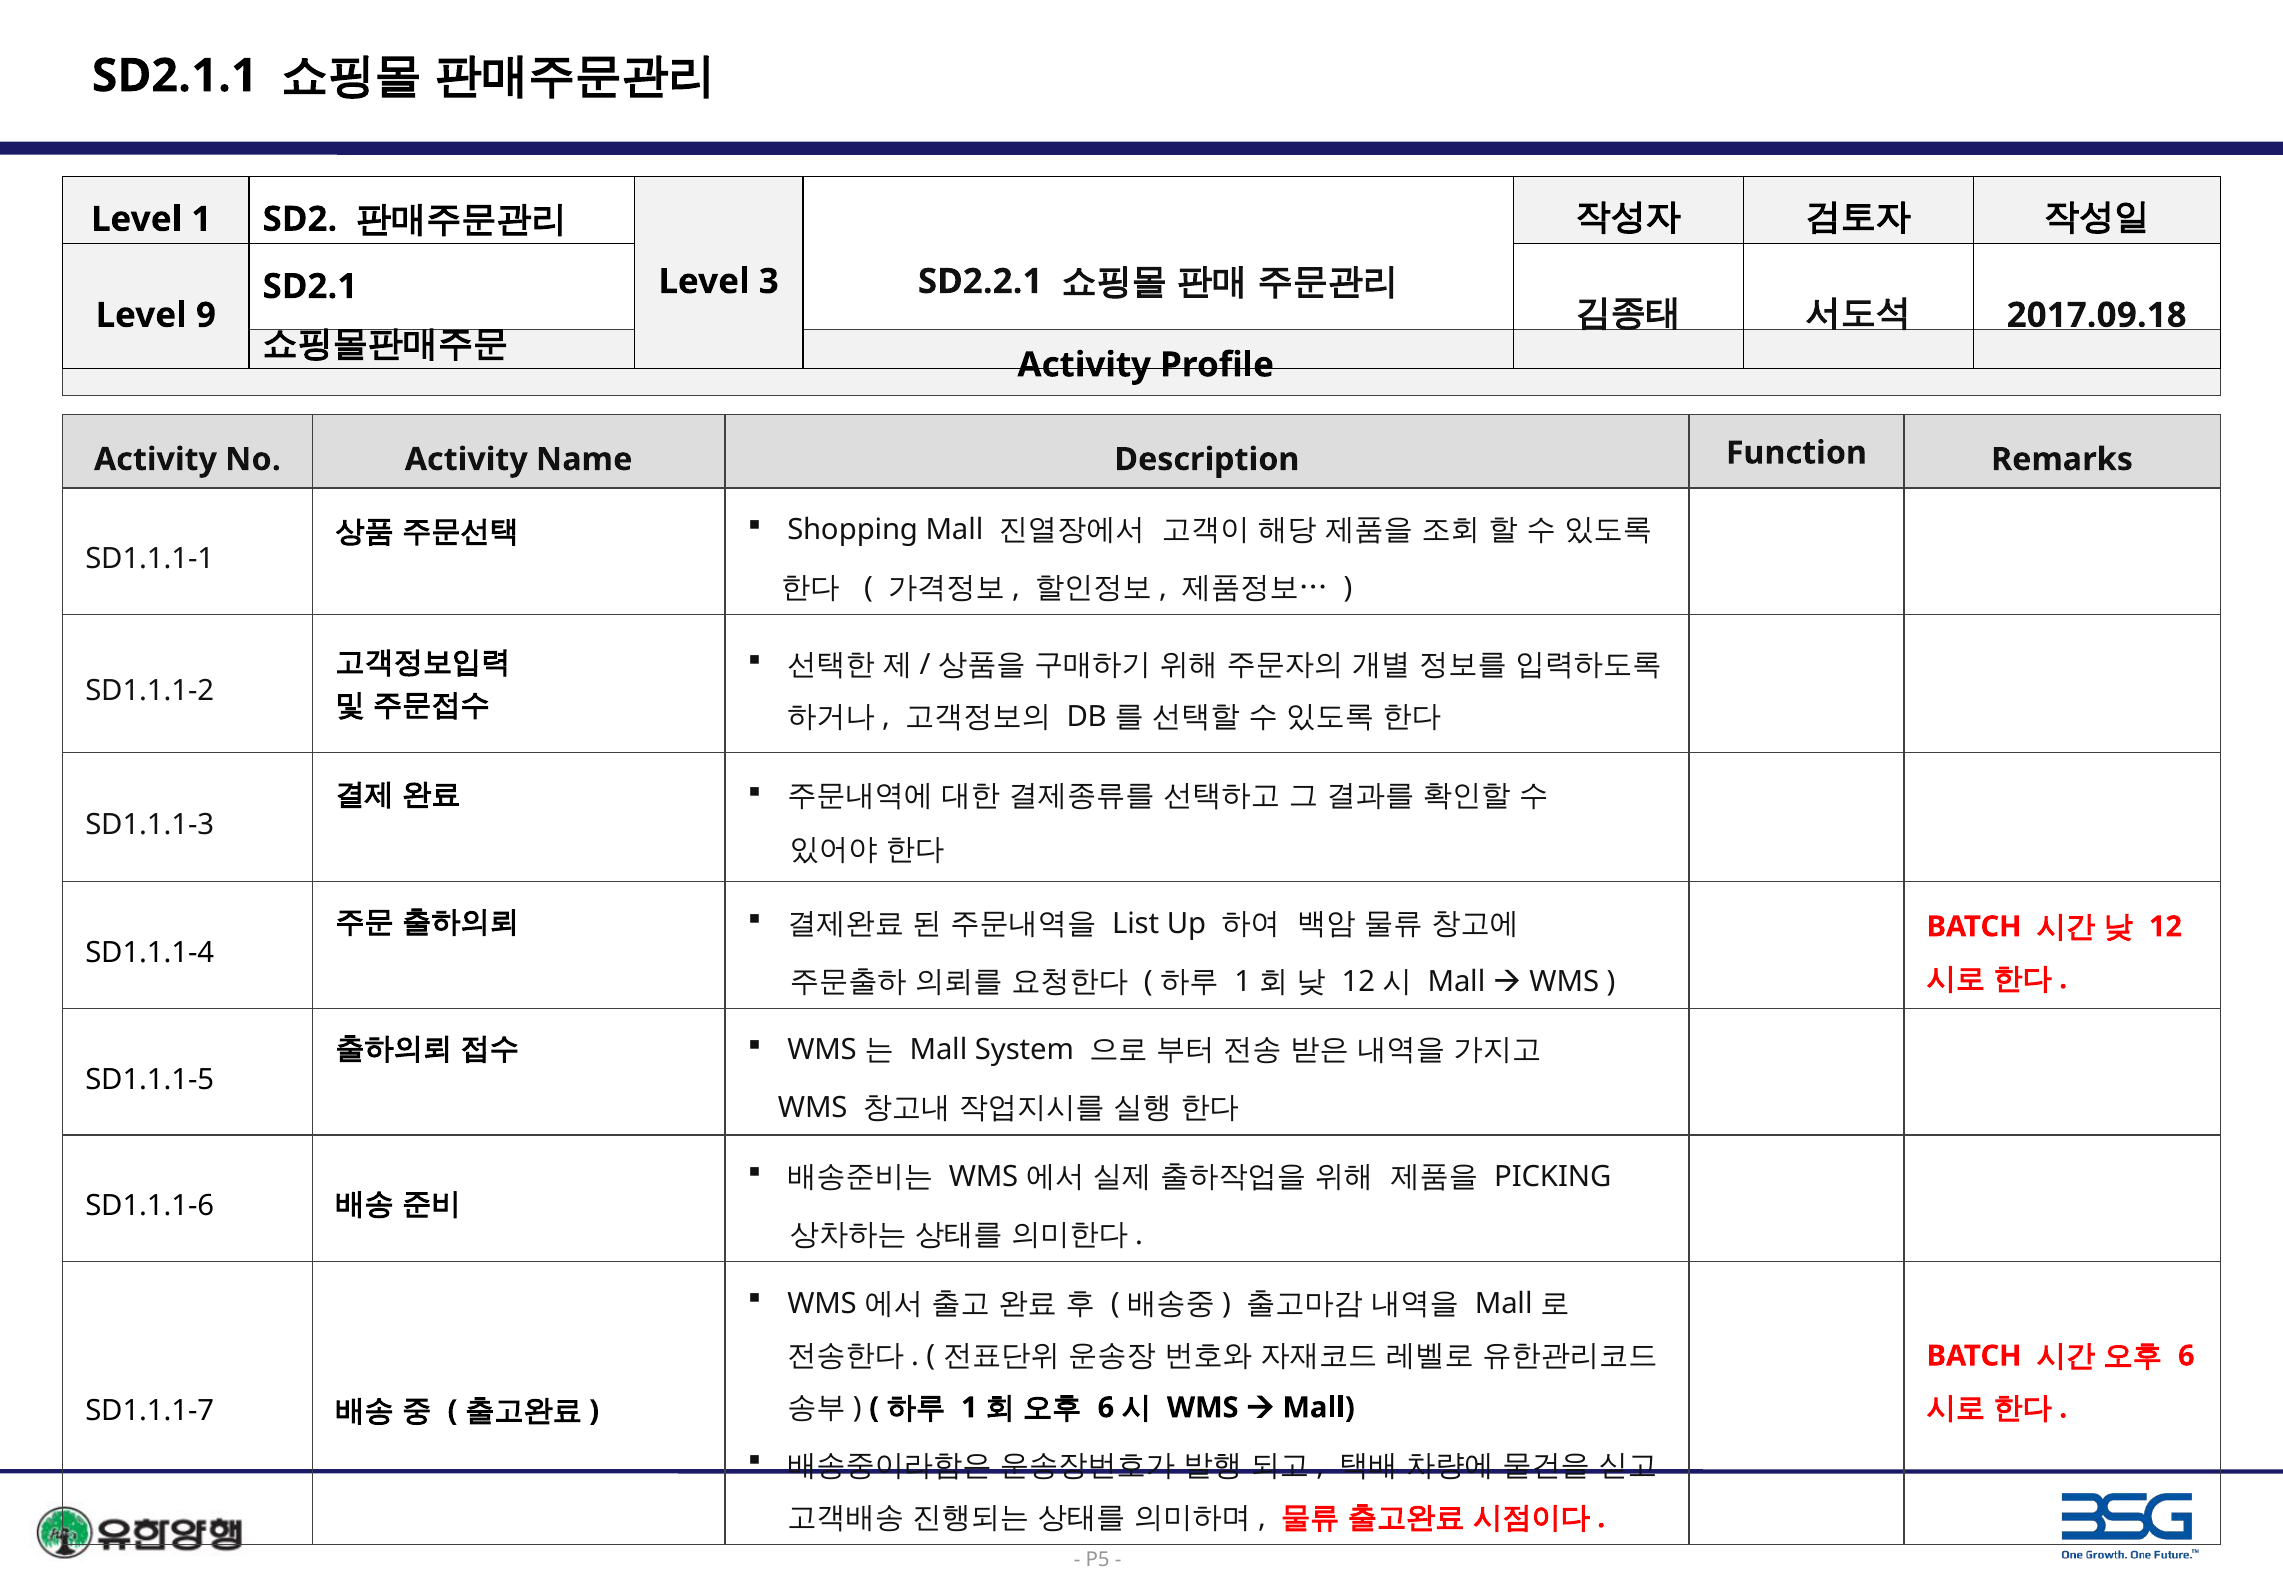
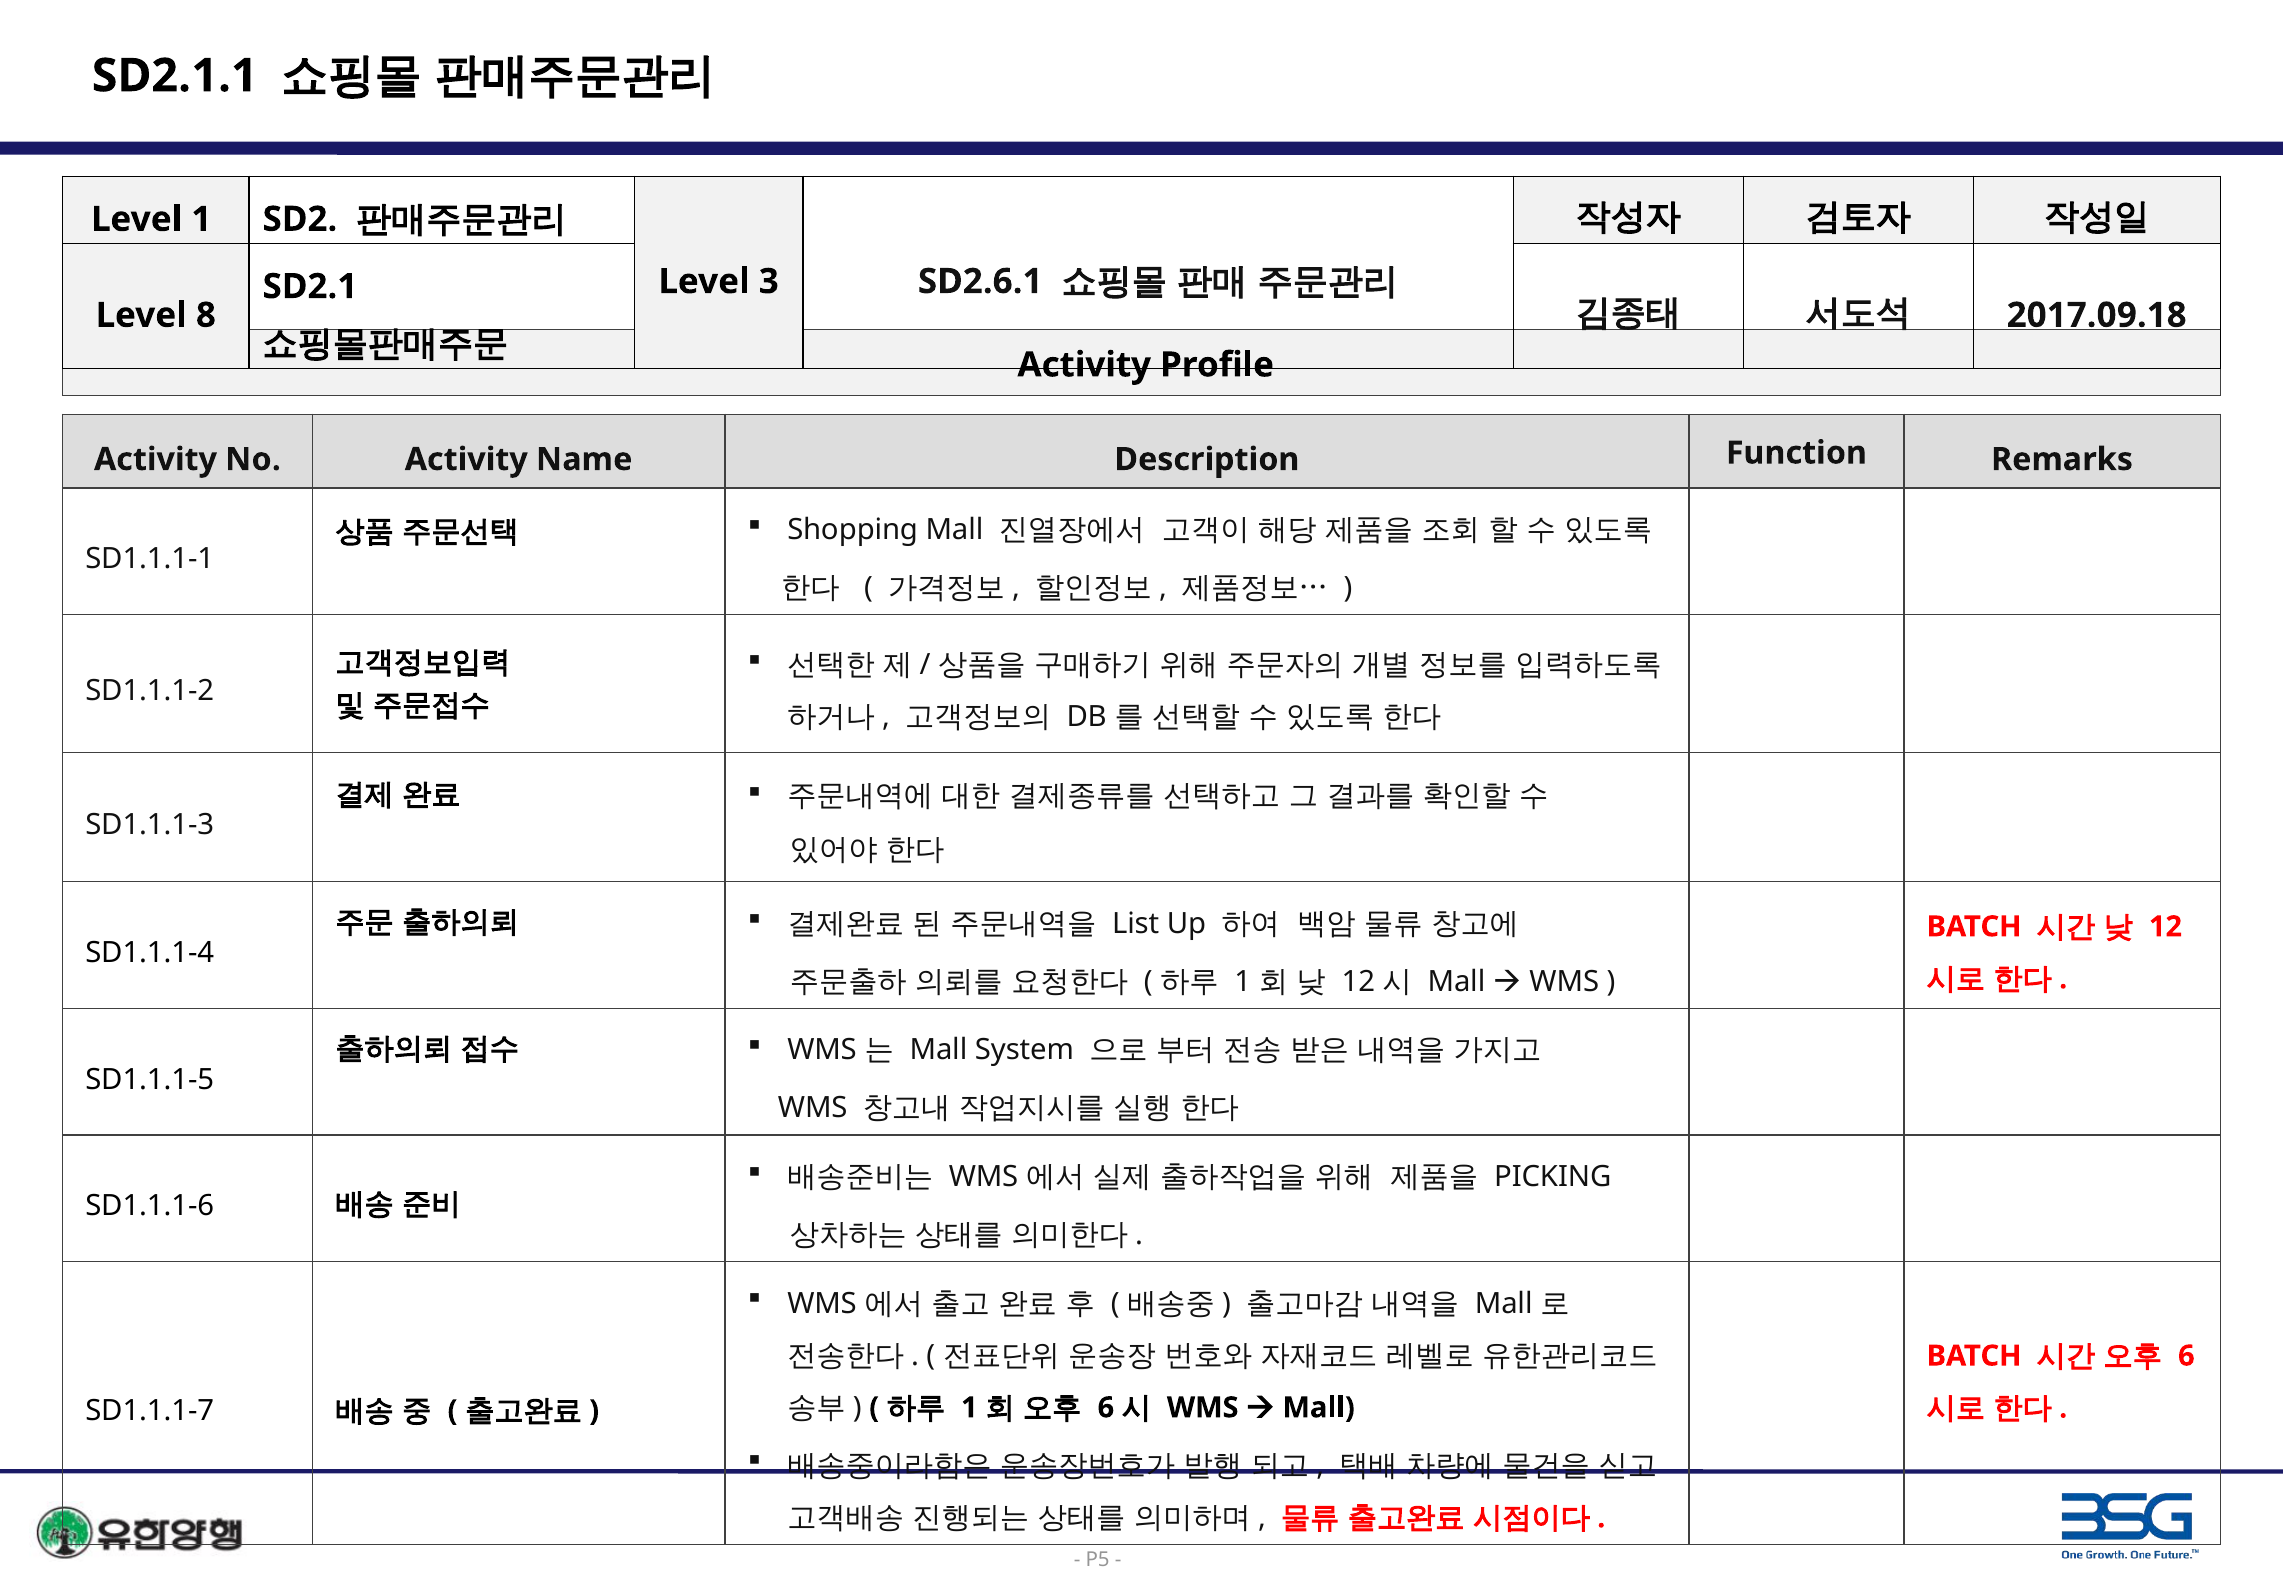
SD2.2.1: SD2.2.1 -> SD2.6.1 (980, 281)
9: 9 -> 8 (206, 315)
